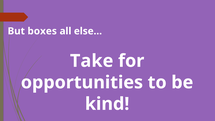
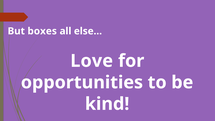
Take: Take -> Love (92, 61)
